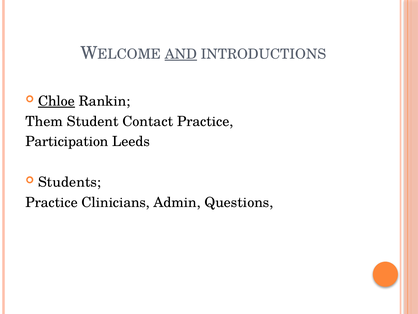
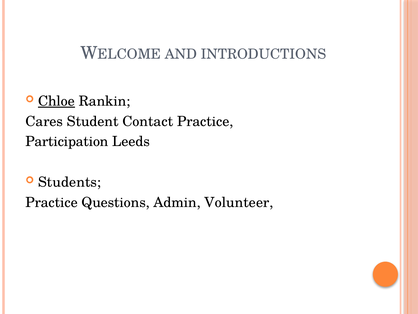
AND underline: present -> none (181, 54)
Them: Them -> Cares (44, 121)
Clinicians: Clinicians -> Questions (116, 202)
Questions: Questions -> Volunteer (239, 202)
